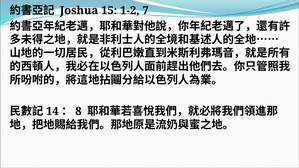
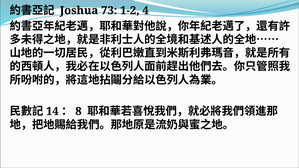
15: 15 -> 73 (109, 11)
7: 7 -> 4 (146, 11)
